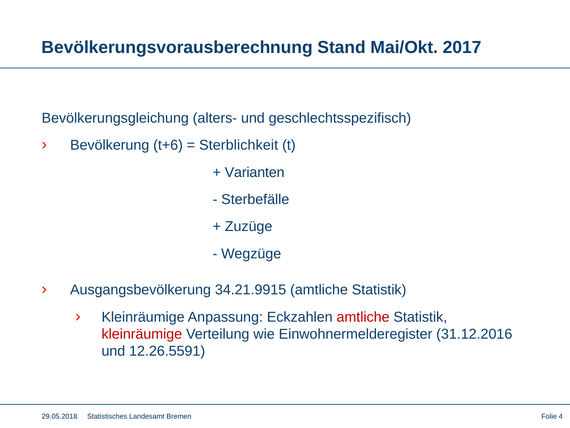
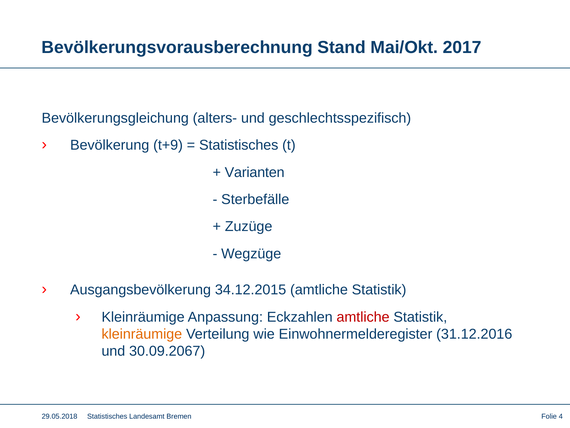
t+6: t+6 -> t+9 (168, 145)
Sterblichkeit: Sterblichkeit -> Statistisches (239, 145)
34.21.9915: 34.21.9915 -> 34.12.2015 (251, 290)
kleinräumige colour: red -> orange (142, 334)
12.26.5591: 12.26.5591 -> 30.09.2067 (167, 351)
